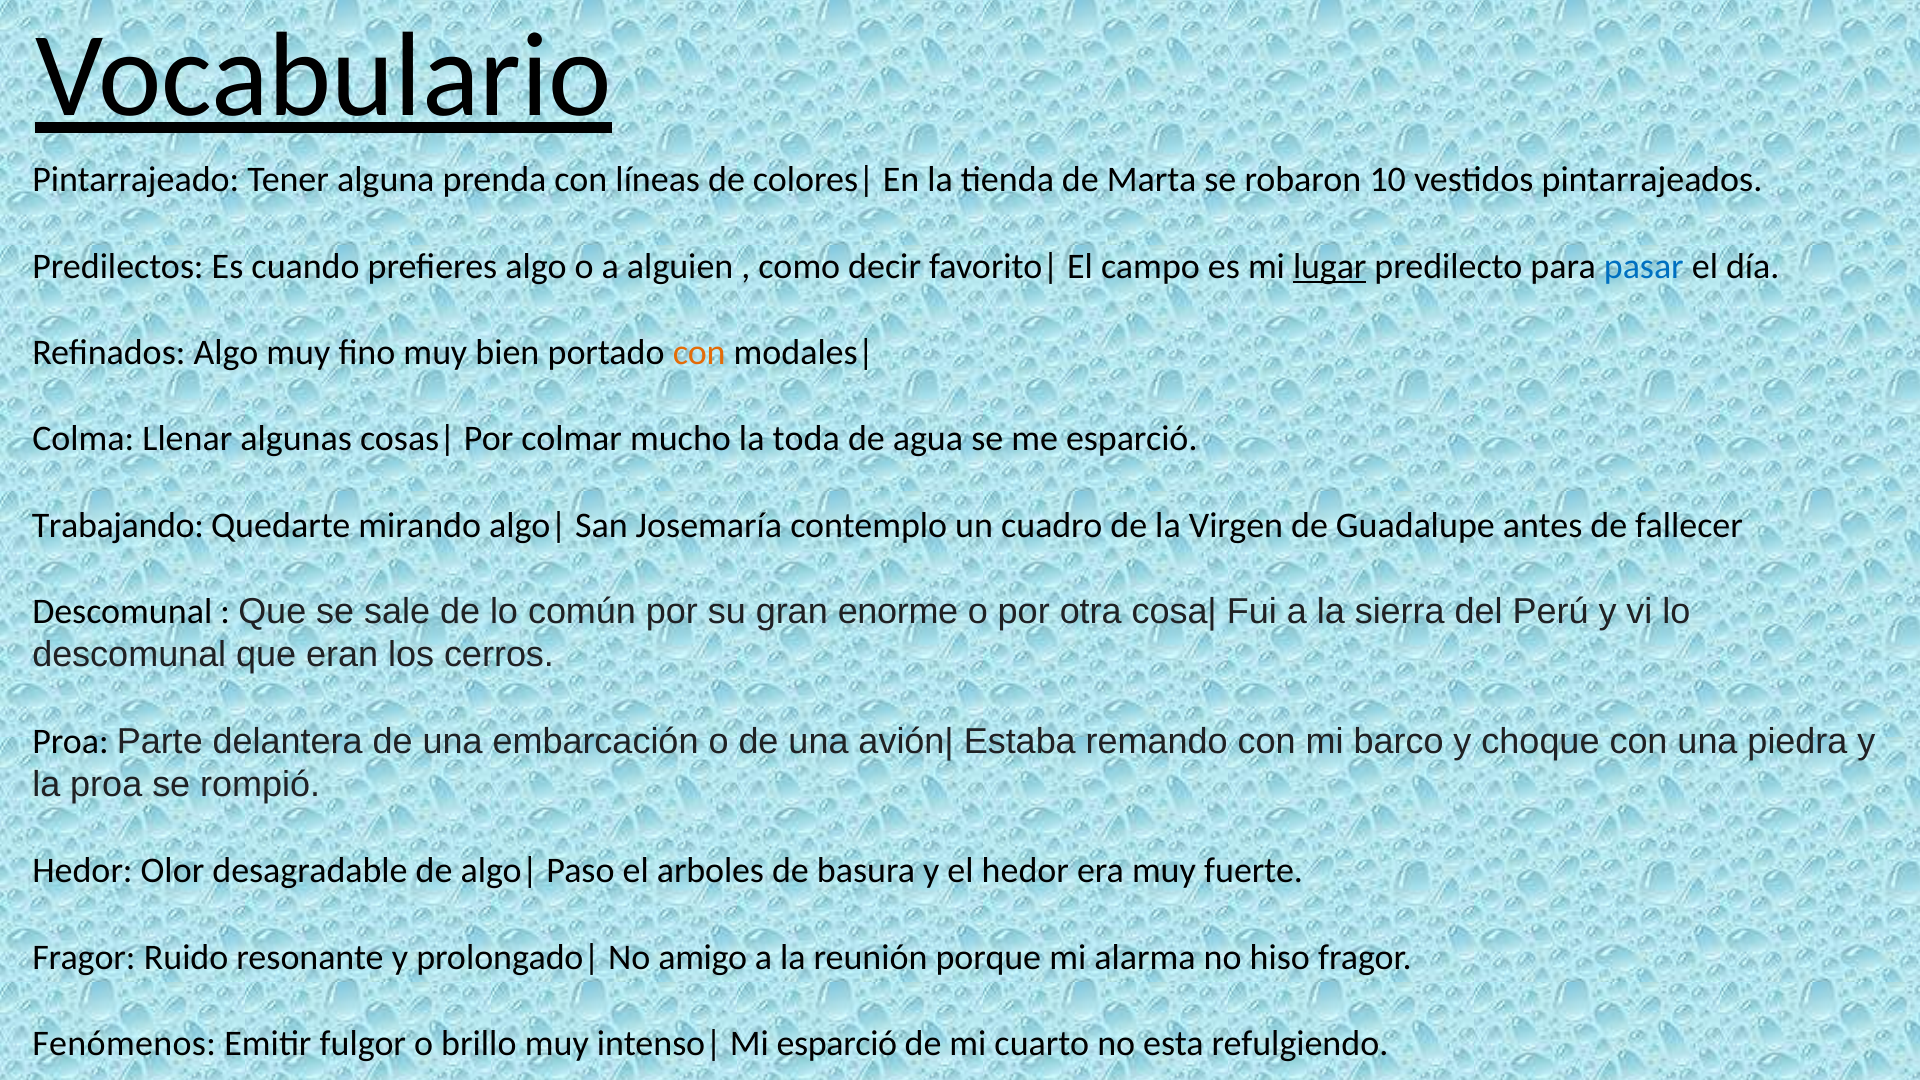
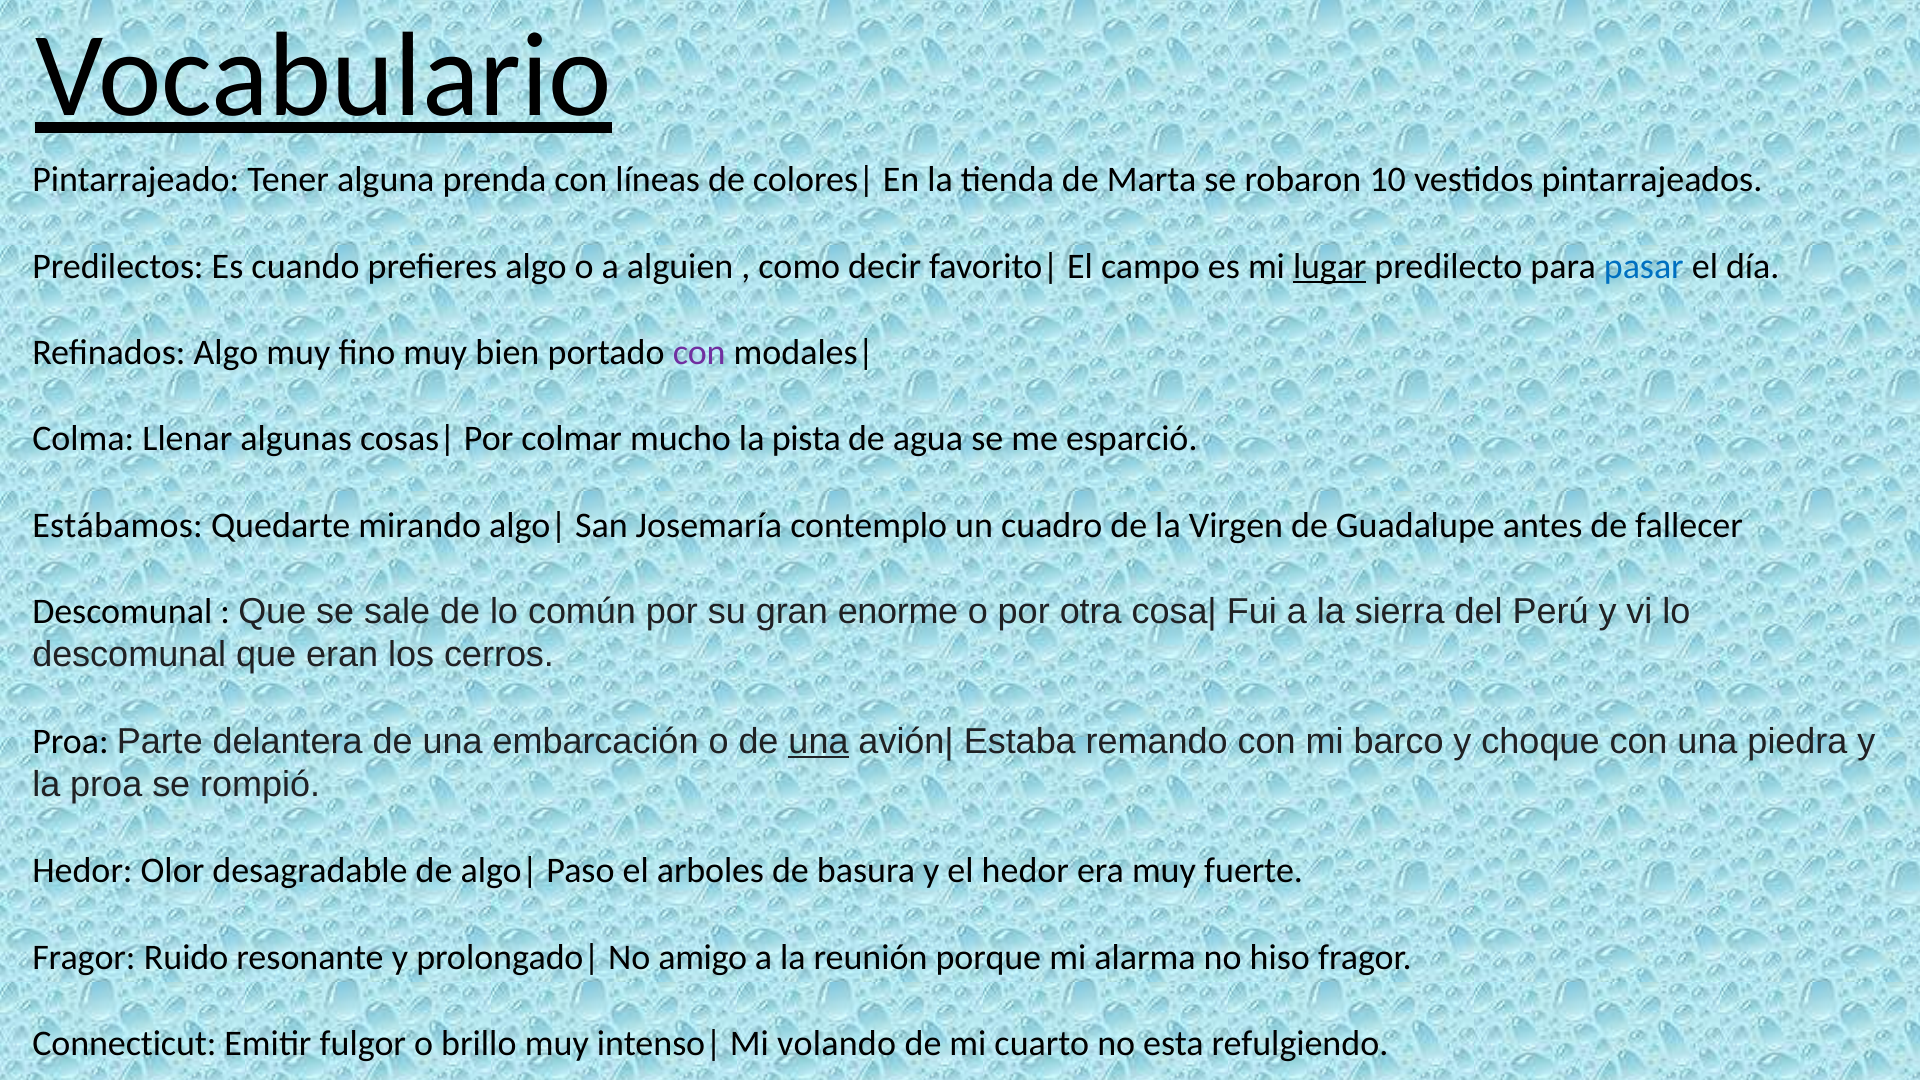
con colour: orange -> purple (699, 353)
toda: toda -> pista (806, 439)
Trabajando: Trabajando -> Estábamos (118, 526)
una underline: none -> present (819, 742)
Fenómenos: Fenómenos -> Connecticut (124, 1044)
Mi esparció: esparció -> volando (837, 1044)
